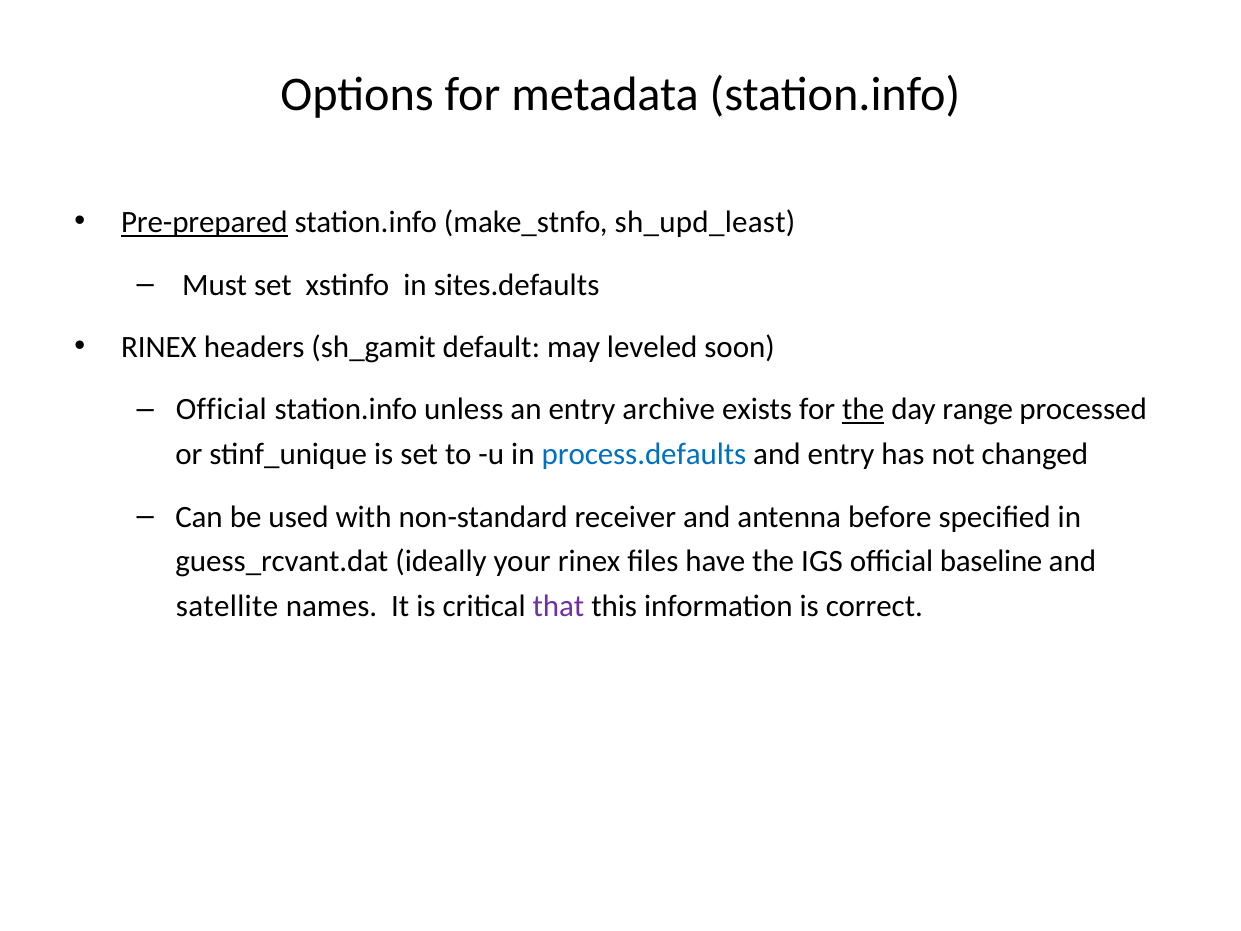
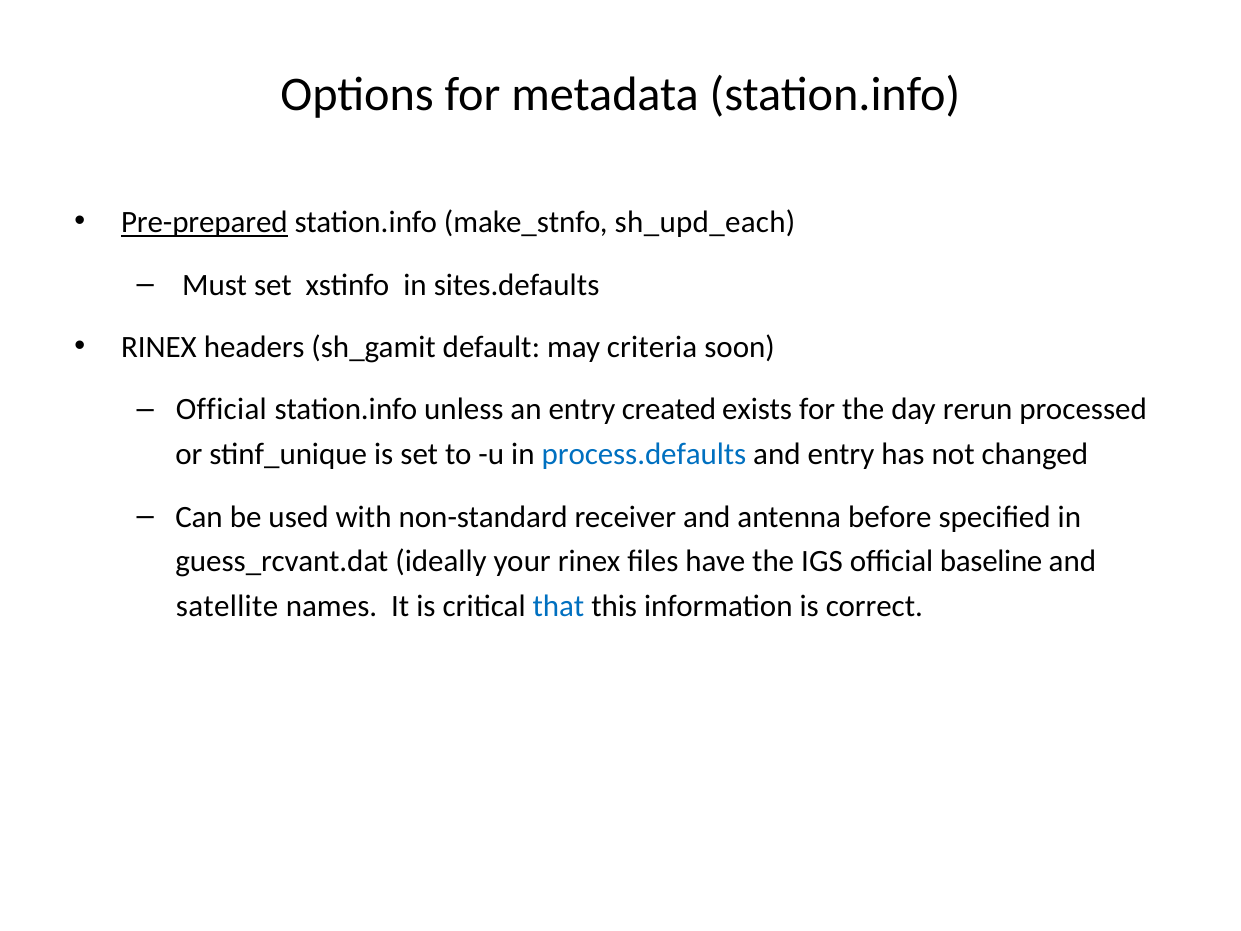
sh_upd_least: sh_upd_least -> sh_upd_each (705, 222)
leveled: leveled -> criteria (652, 347)
archive: archive -> created (669, 410)
the underline: present -> none (863, 410)
range: range -> rerun (978, 410)
that colour: purple -> blue (558, 606)
